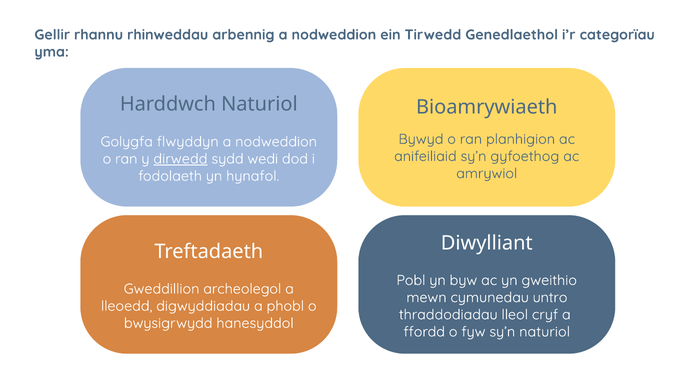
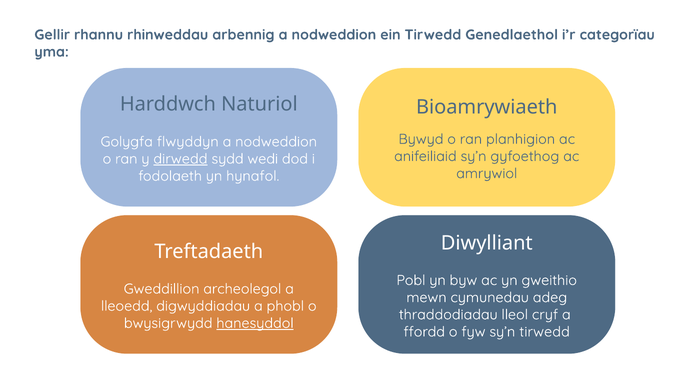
untro: untro -> adeg (550, 297)
hanesyddol underline: none -> present (255, 323)
sy’n naturiol: naturiol -> tirwedd (545, 332)
